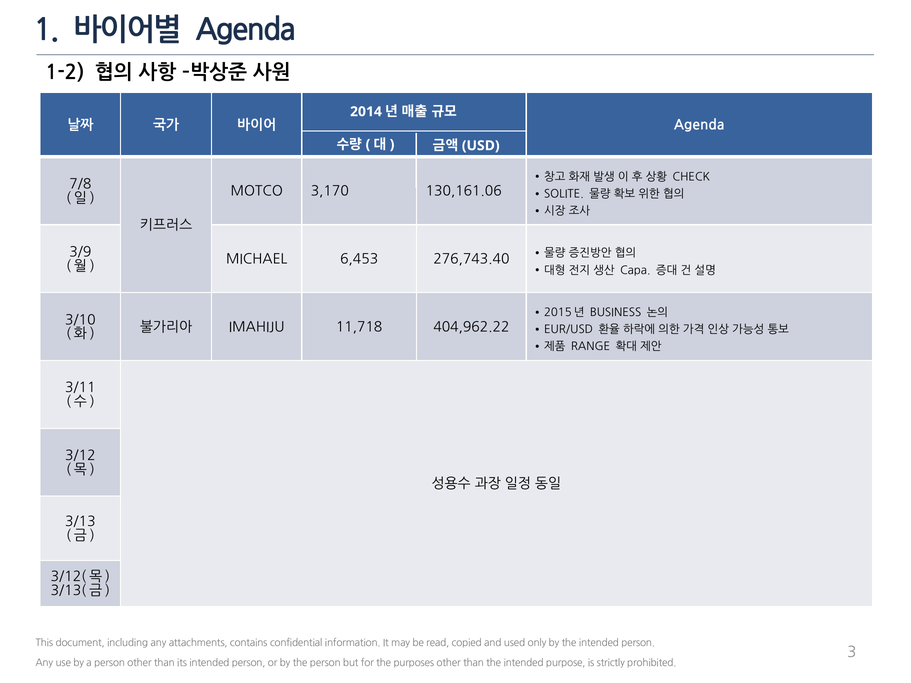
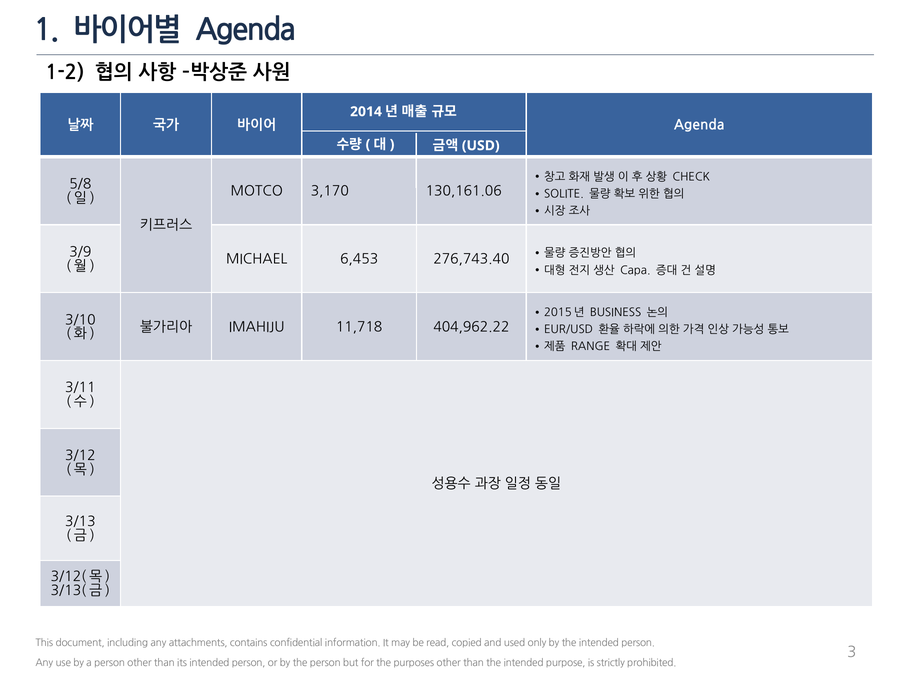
7/8: 7/8 -> 5/8 (80, 184)
